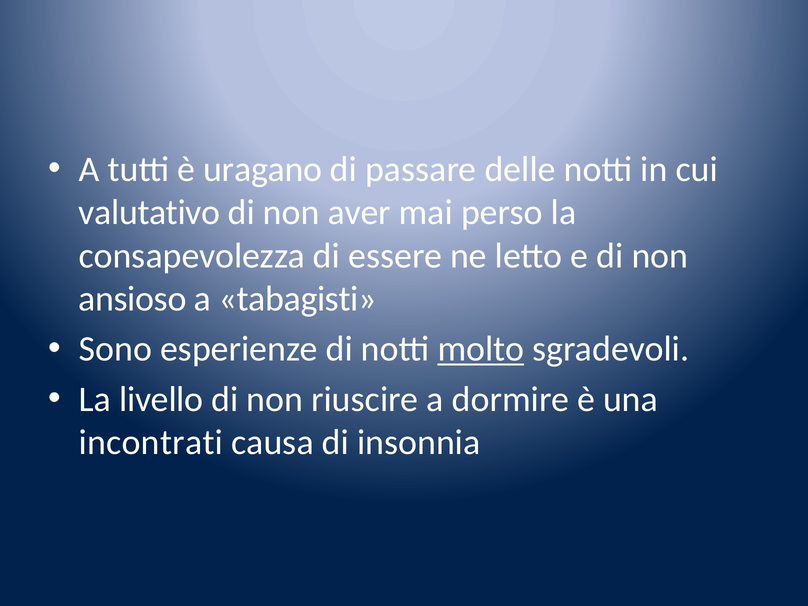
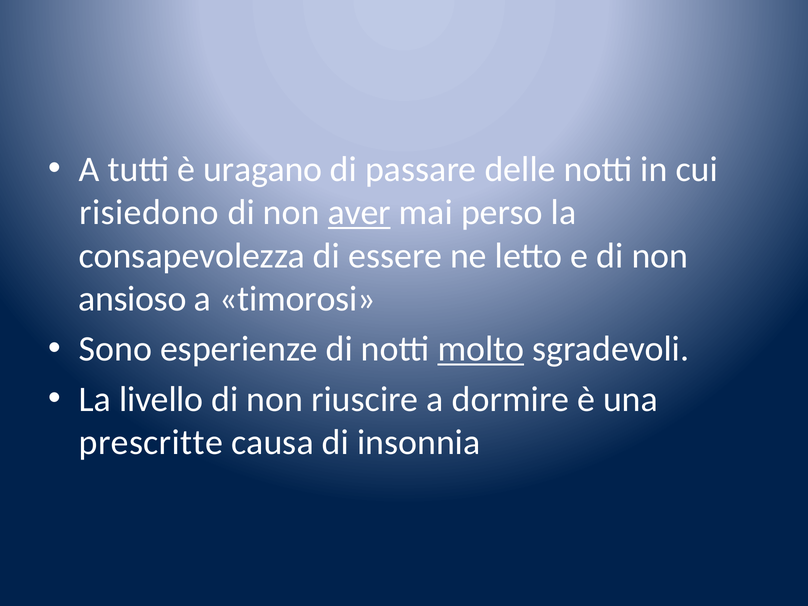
valutativo: valutativo -> risiedono (149, 213)
aver underline: none -> present (359, 213)
tabagisti: tabagisti -> timorosi (297, 299)
incontrati: incontrati -> prescritte (151, 443)
